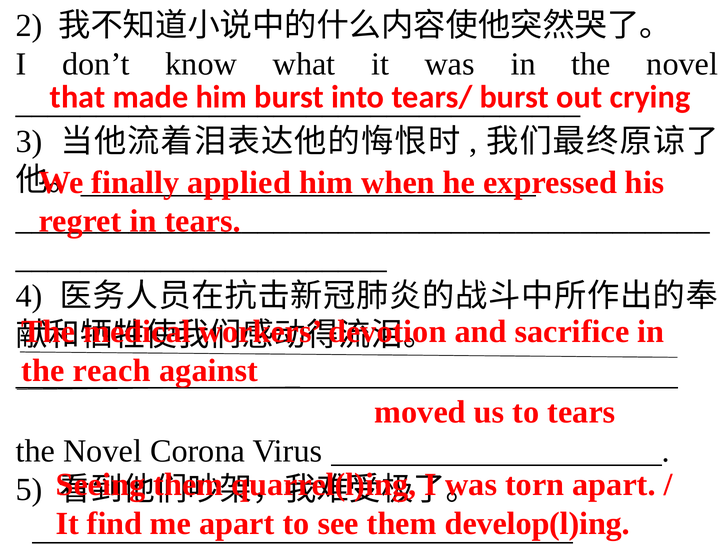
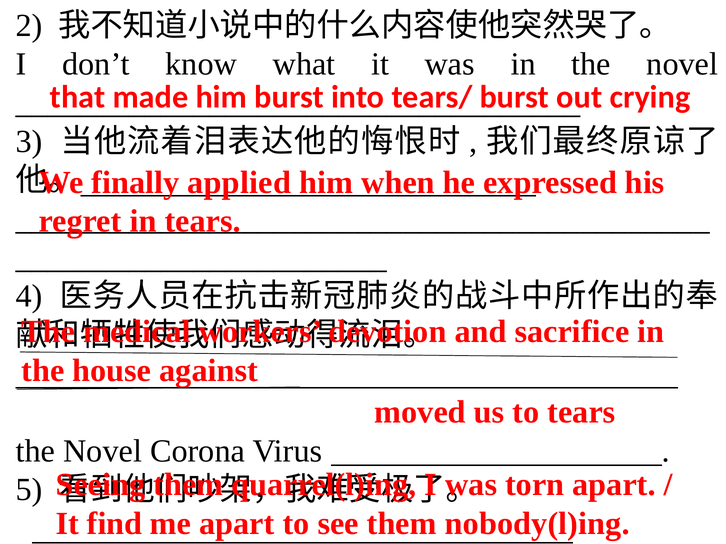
reach: reach -> house (112, 371)
develop(l)ing: develop(l)ing -> nobody(l)ing (537, 524)
